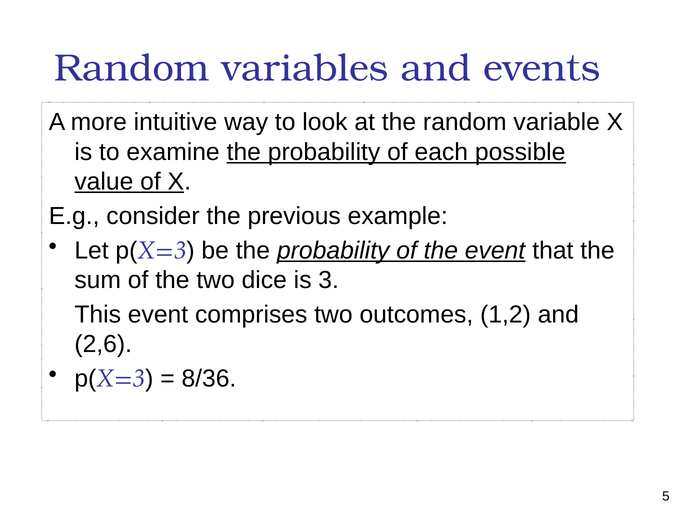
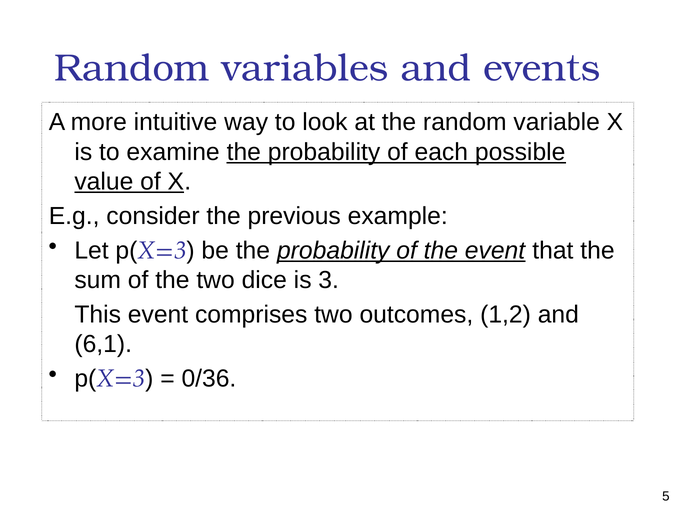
2,6: 2,6 -> 6,1 (103, 344)
8/36: 8/36 -> 0/36 (209, 379)
